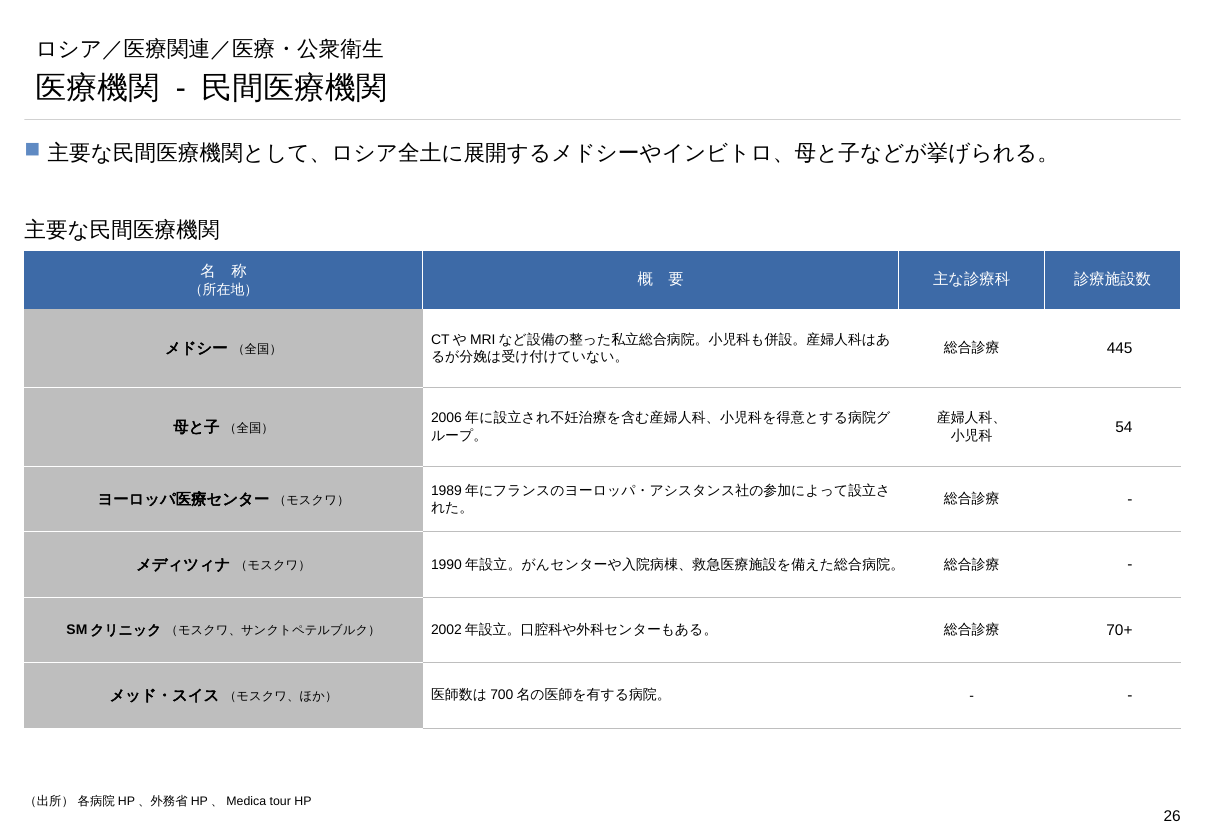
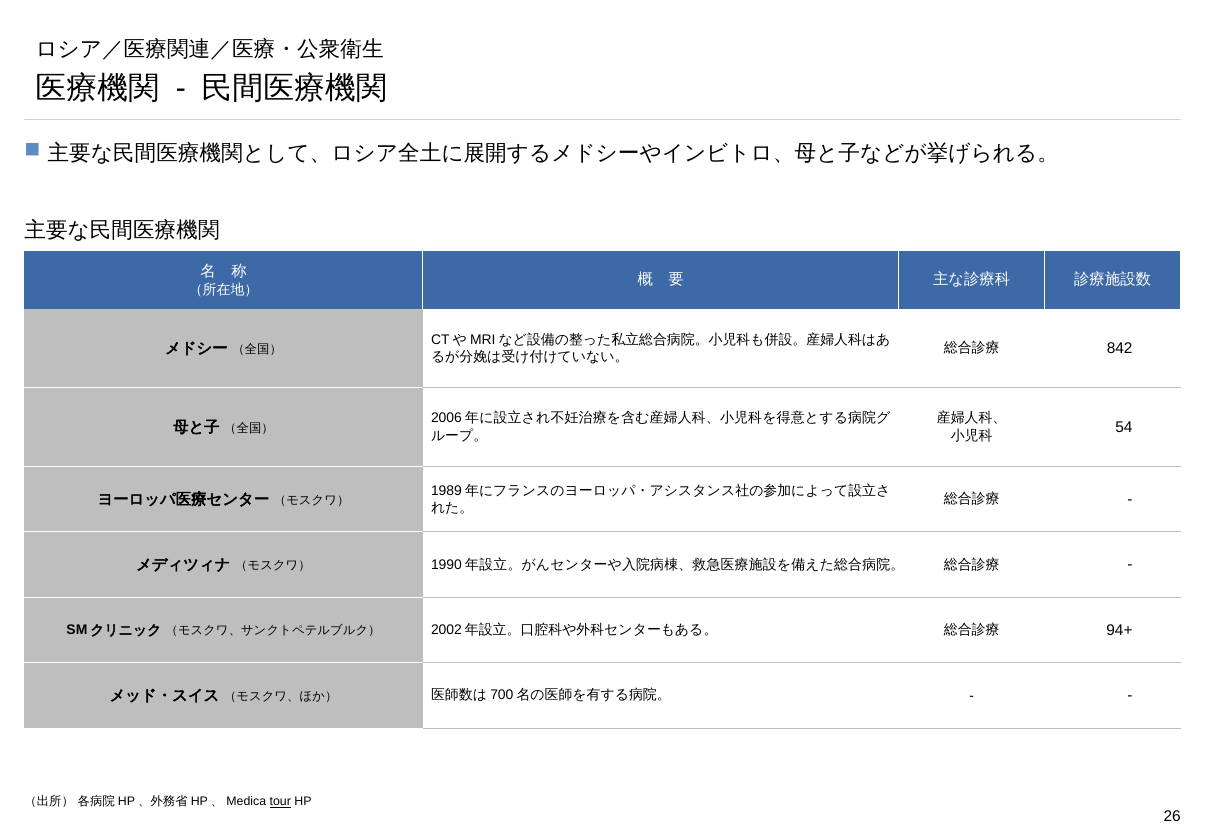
445: 445 -> 842 (1120, 348)
70+: 70+ -> 94+ (1119, 630)
tour underline: none -> present (280, 802)
